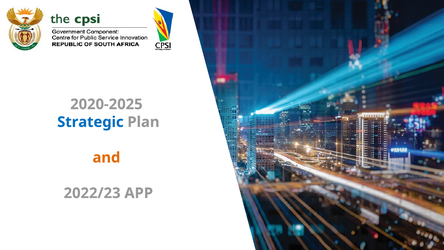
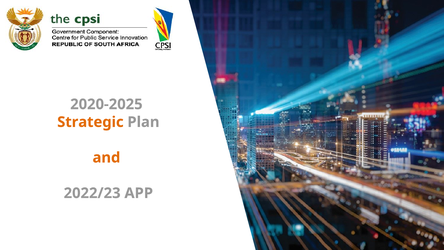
Strategic colour: blue -> orange (90, 122)
